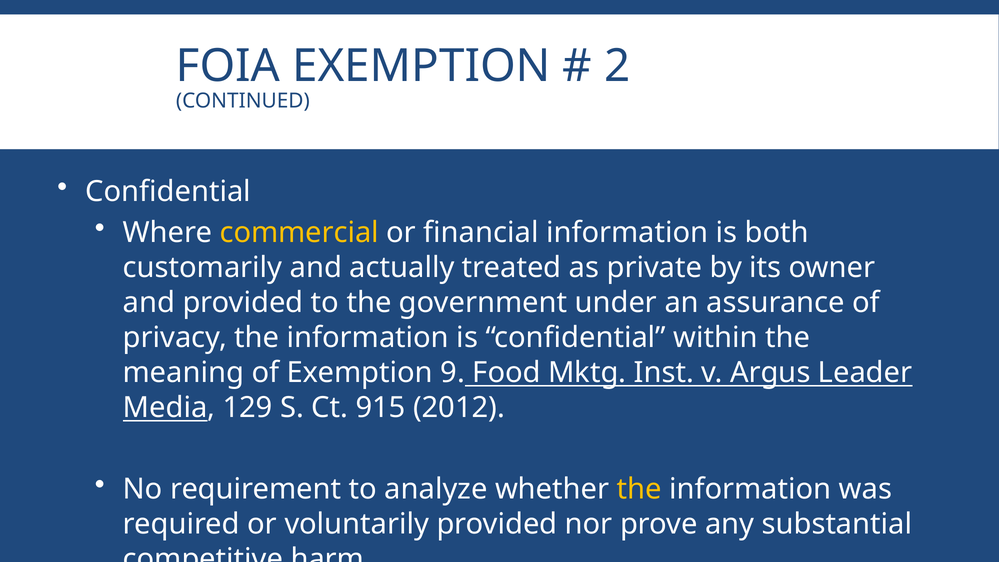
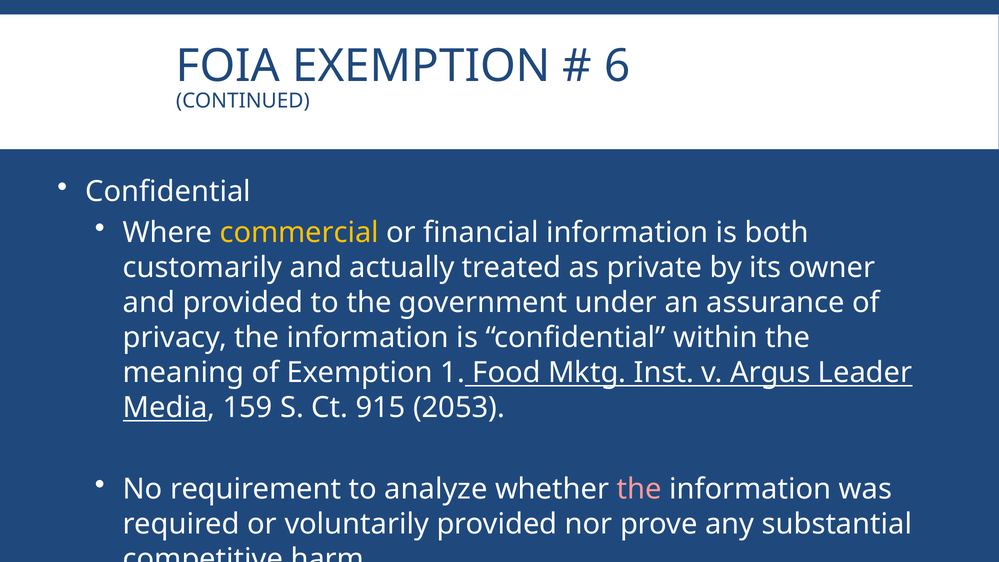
2: 2 -> 6 (617, 66)
9: 9 -> 1 (453, 373)
129: 129 -> 159 (248, 408)
2012: 2012 -> 2053 (459, 408)
the colour: yellow -> pink (639, 489)
